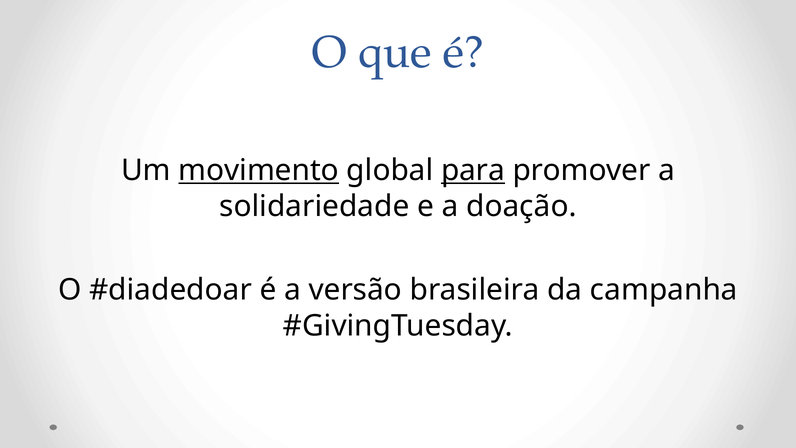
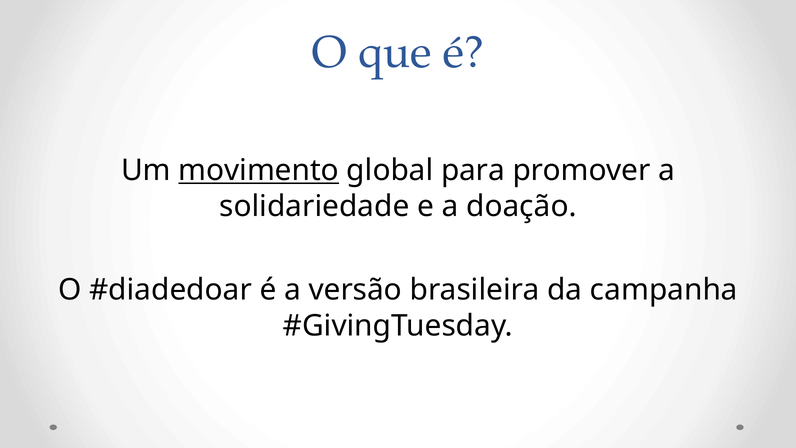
para underline: present -> none (473, 170)
